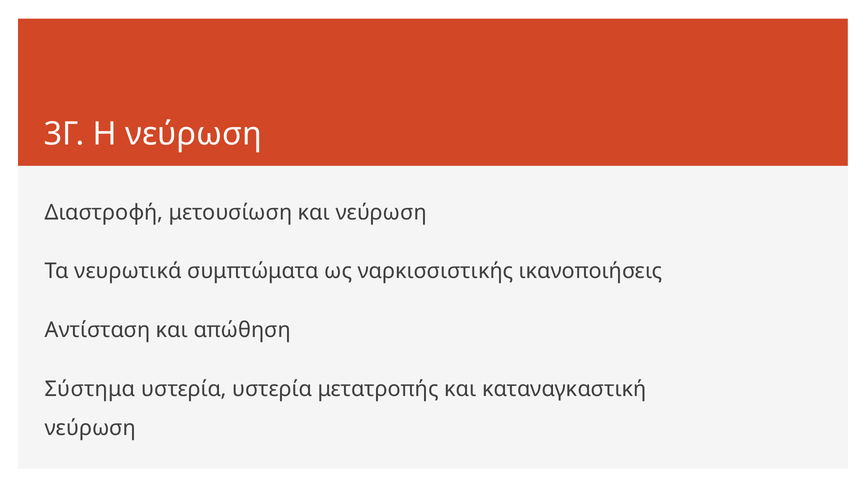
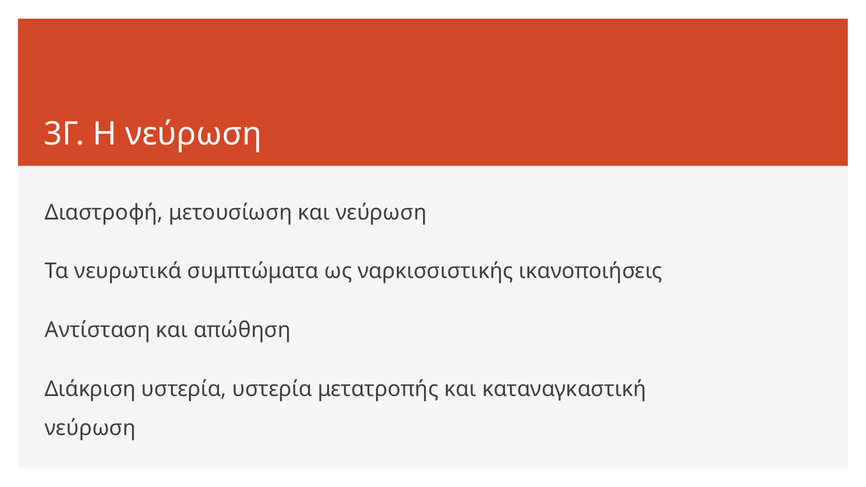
Σύστημα: Σύστημα -> Διάκριση (90, 389)
